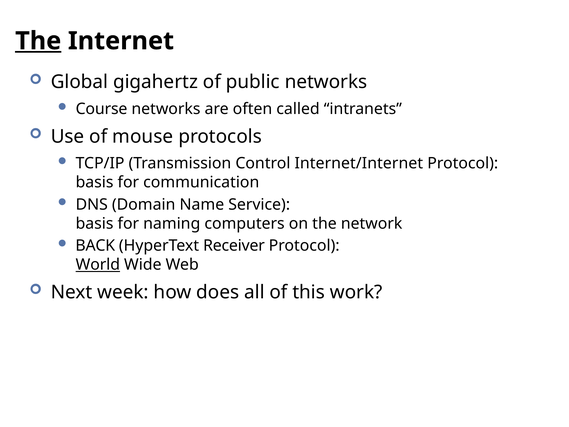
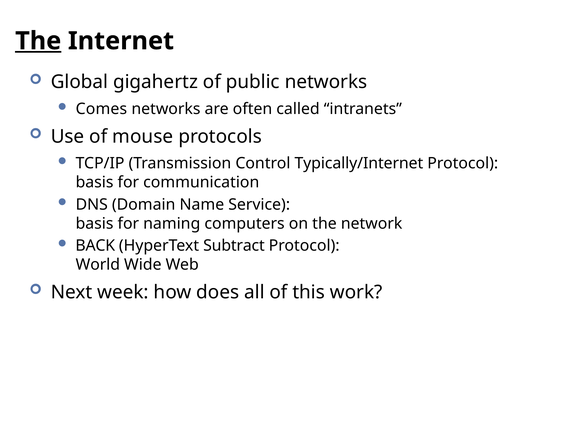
Course: Course -> Comes (101, 109)
Internet/Internet: Internet/Internet -> Typically/Internet (359, 163)
Receiver: Receiver -> Subtract (234, 246)
World underline: present -> none (98, 265)
